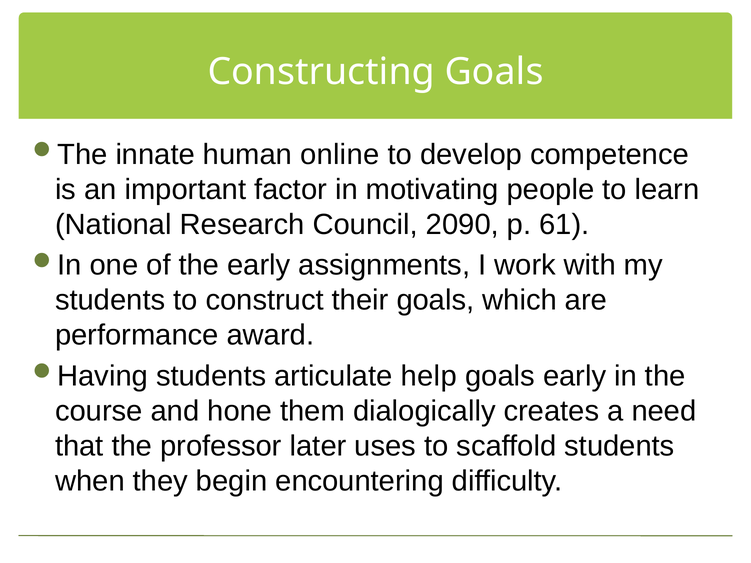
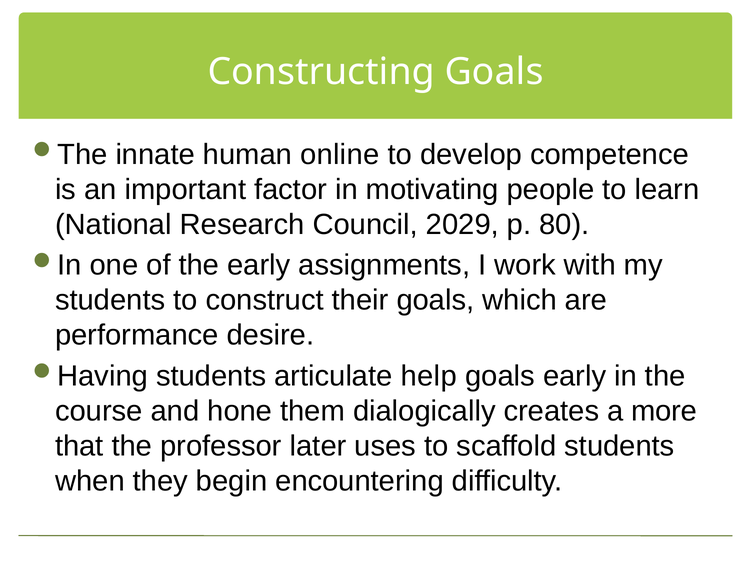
2090: 2090 -> 2029 (462, 225)
61: 61 -> 80 (564, 225)
award: award -> desire (270, 335)
need: need -> more (664, 411)
